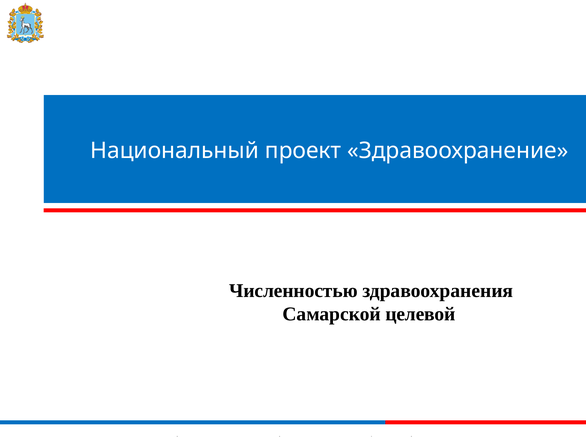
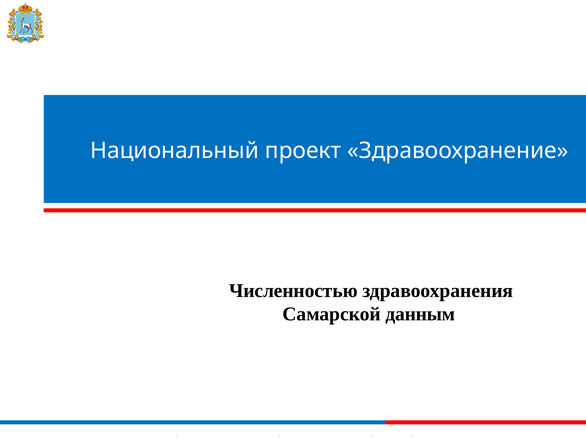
целевой: целевой -> данным (420, 315)
